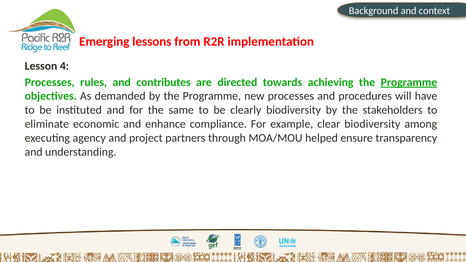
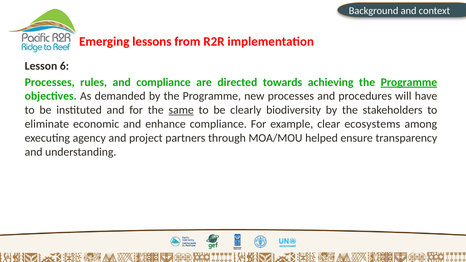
4: 4 -> 6 (64, 66)
and contributes: contributes -> compliance (164, 82)
same underline: none -> present (181, 110)
clear biodiversity: biodiversity -> ecosystems (372, 124)
